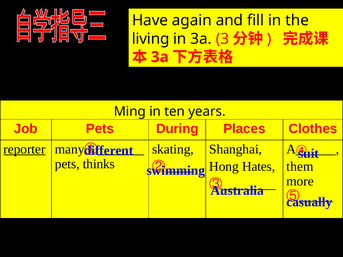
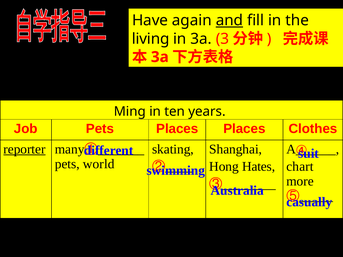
and underline: none -> present (229, 20)
Pets During: During -> Places (177, 129)
thinks: thinks -> world (99, 164)
them: them -> chart (300, 167)
